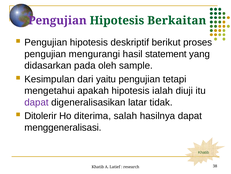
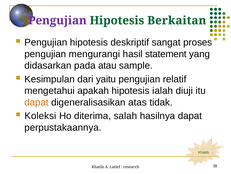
berikut: berikut -> sangat (166, 42)
oleh: oleh -> atau (107, 65)
tetapi: tetapi -> relatif (175, 79)
dapat colour: purple -> orange (36, 102)
latar: latar -> atas (137, 102)
Ditolerir: Ditolerir -> Koleksi (40, 115)
menggeneralisasi: menggeneralisasi -> perpustakaannya (63, 127)
